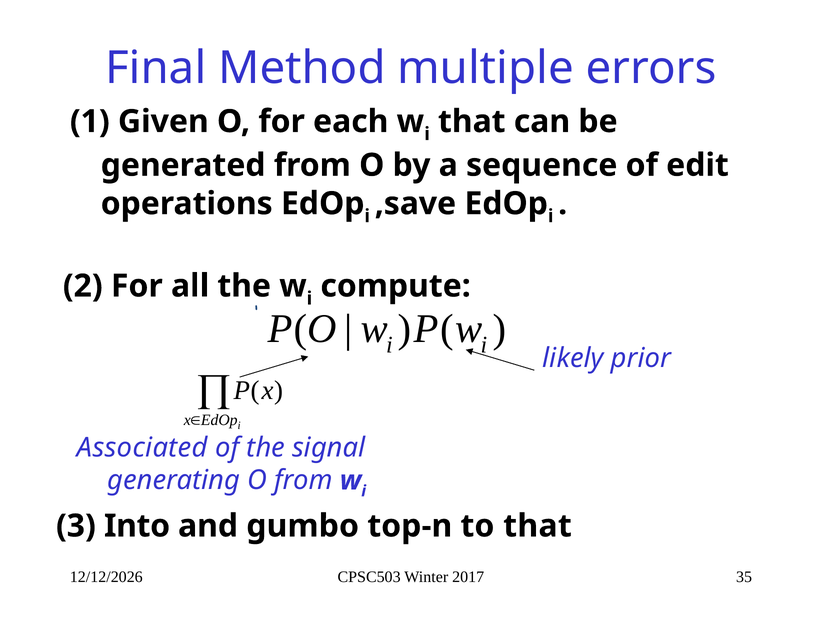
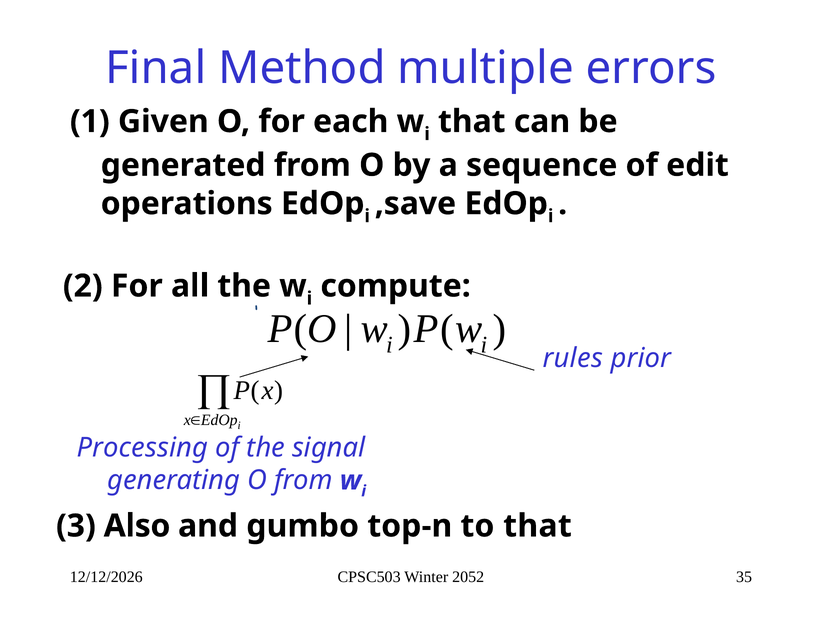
likely: likely -> rules (573, 358)
Associated: Associated -> Processing (142, 447)
Into: Into -> Also (137, 526)
2017: 2017 -> 2052 (468, 577)
